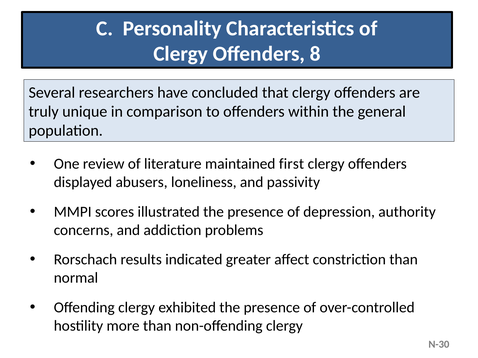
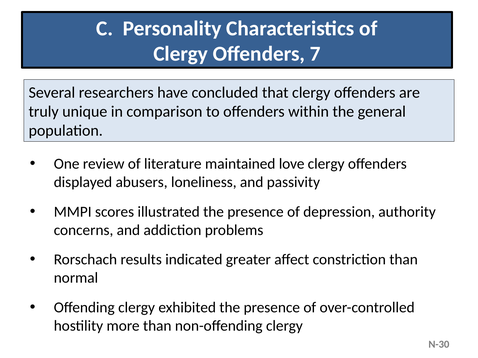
8: 8 -> 7 (315, 54)
first: first -> love (292, 164)
